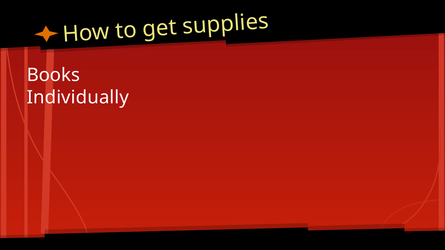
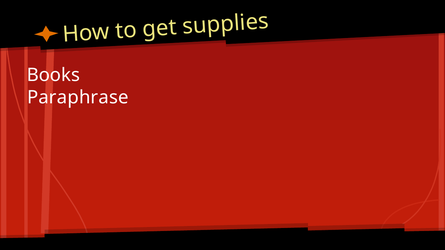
Individually: Individually -> Paraphrase (78, 98)
